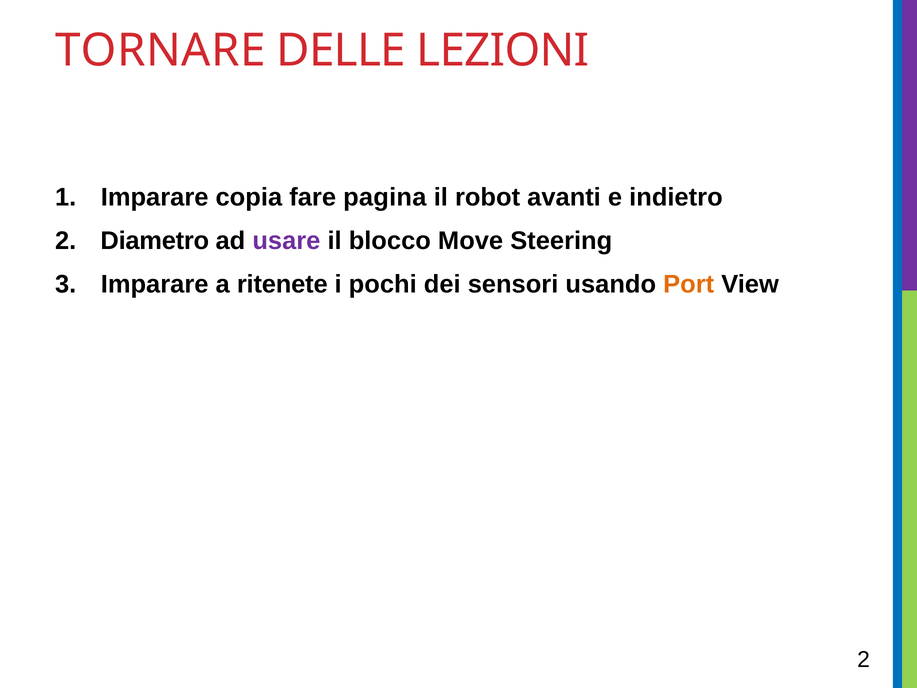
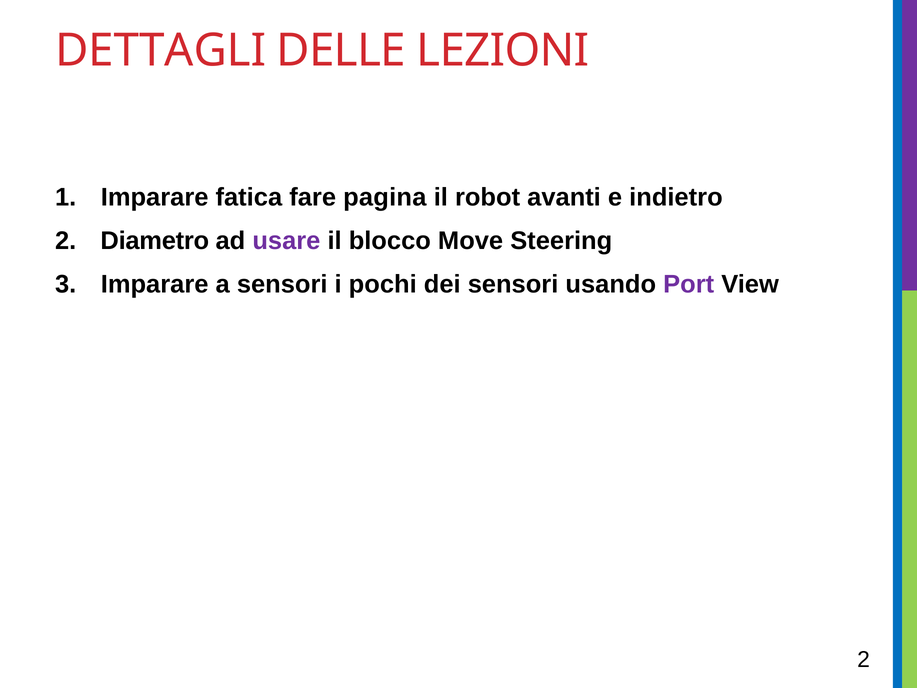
TORNARE: TORNARE -> DETTAGLI (161, 51)
copia: copia -> fatica (249, 197)
a ritenete: ritenete -> sensori (282, 284)
Port colour: orange -> purple (689, 284)
